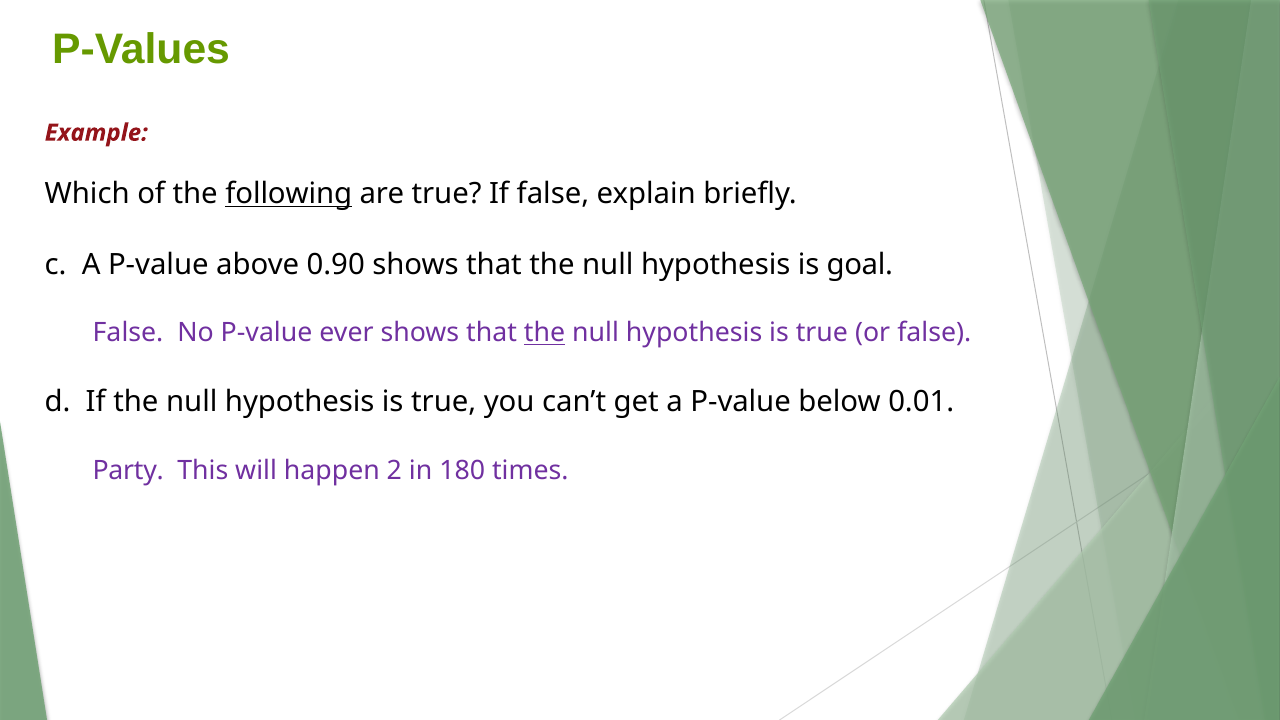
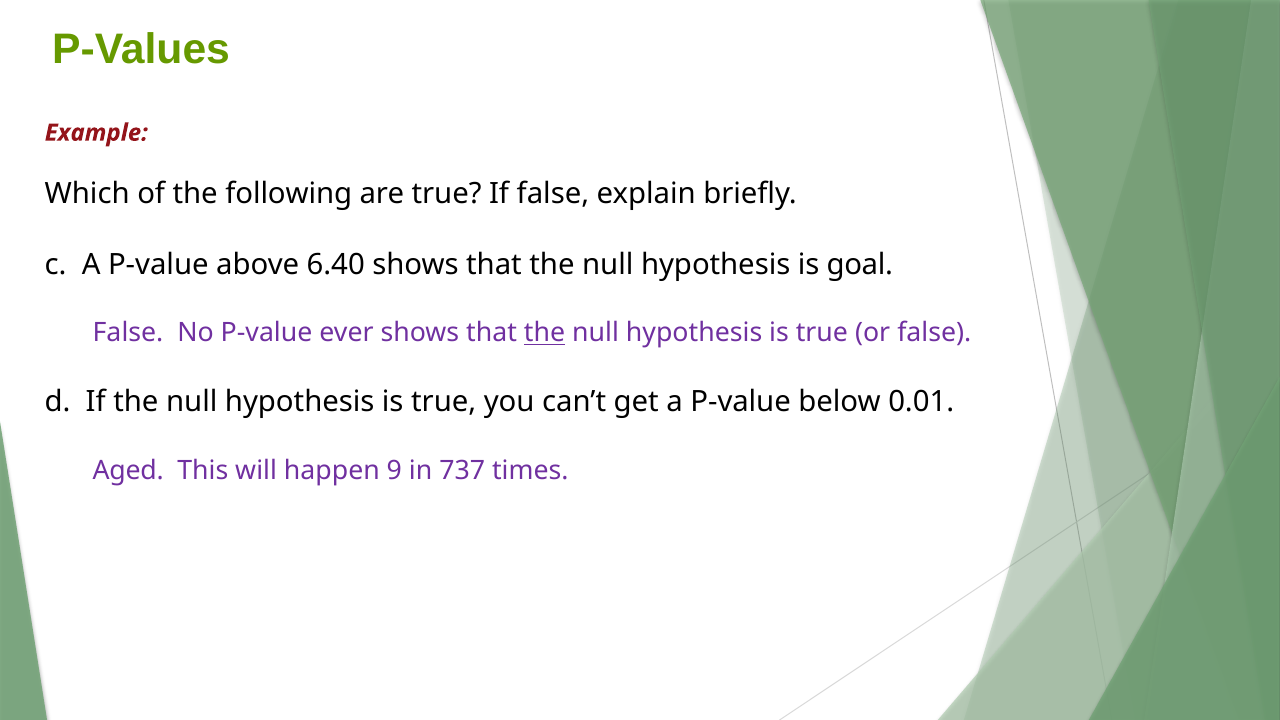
following underline: present -> none (289, 194)
0.90: 0.90 -> 6.40 (336, 264)
Party: Party -> Aged (128, 471)
2: 2 -> 9 (394, 471)
180: 180 -> 737 (462, 471)
